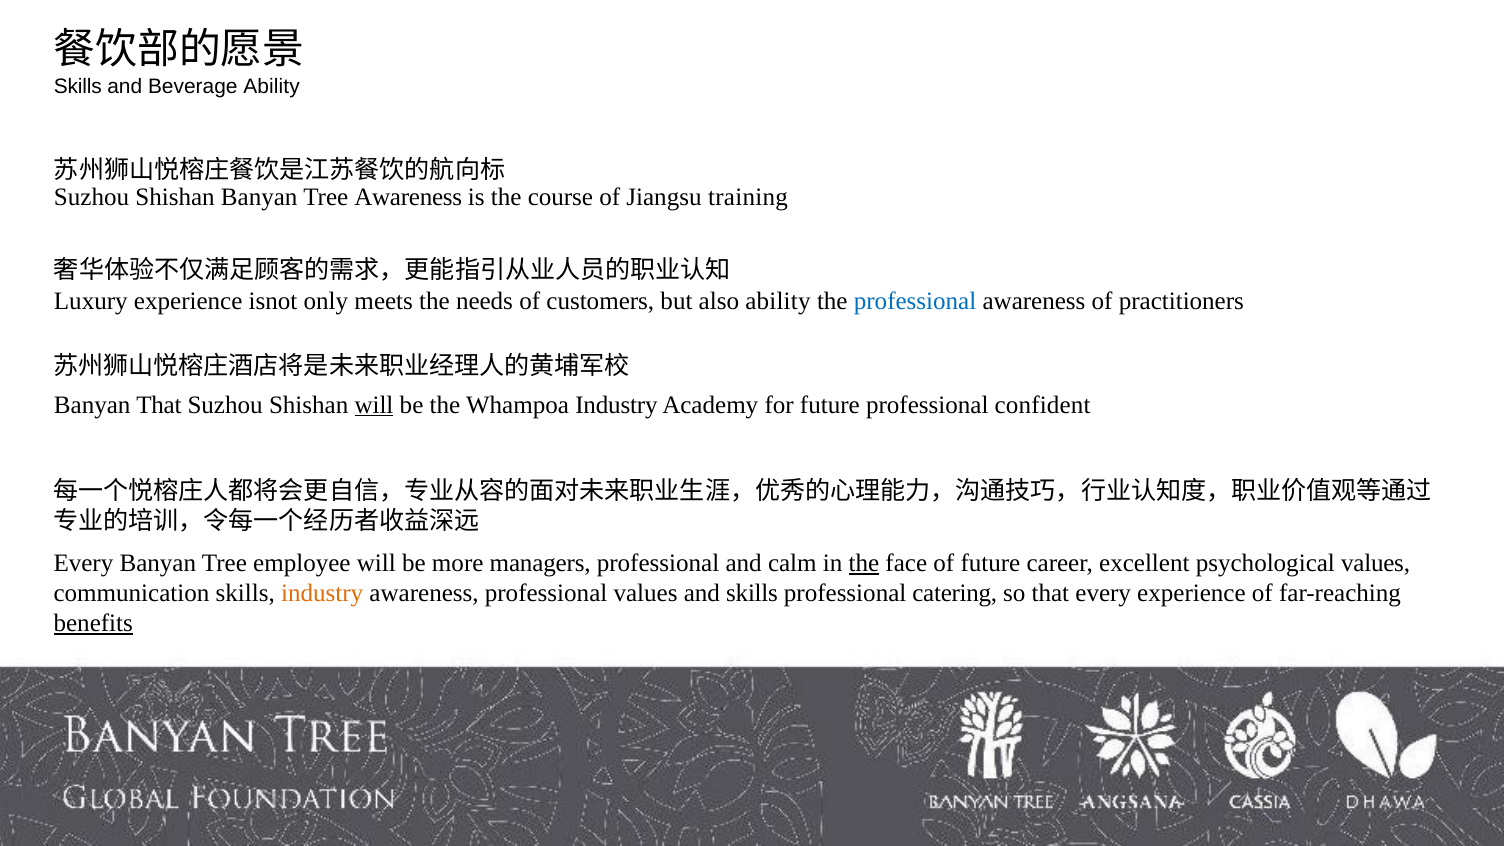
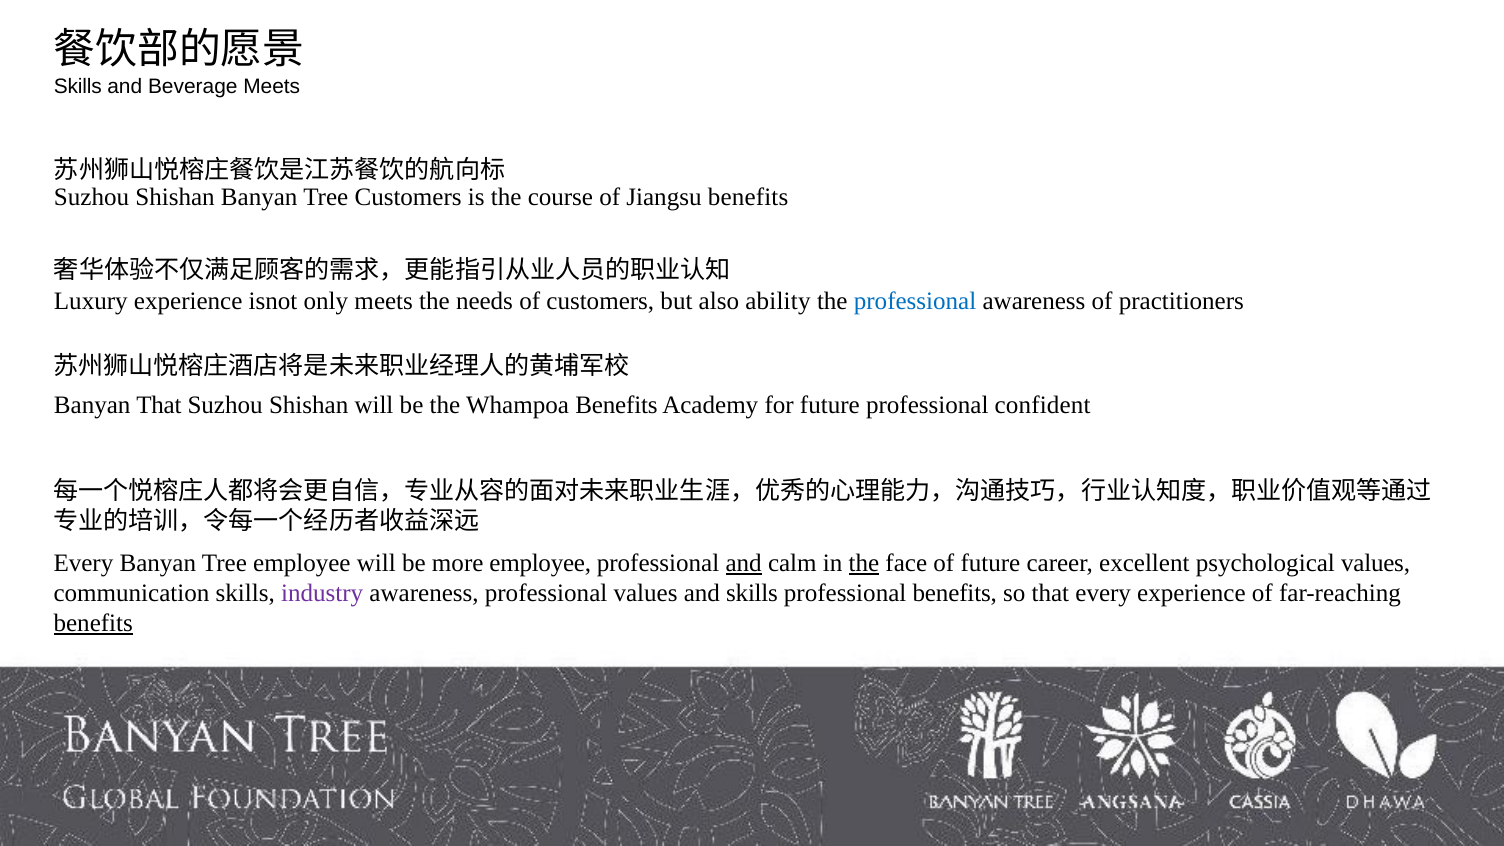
Beverage Ability: Ability -> Meets (272, 86)
Tree Awareness: Awareness -> Customers (408, 197)
Jiangsu training: training -> benefits (748, 197)
will underline: present -> none (374, 405)
Whampoa Industry: Industry -> Benefits (616, 405)
more managers: managers -> employee (540, 563)
and underline: none -> present (744, 563)
industry colour: orange -> purple (322, 593)
professional catering: catering -> benefits (955, 593)
